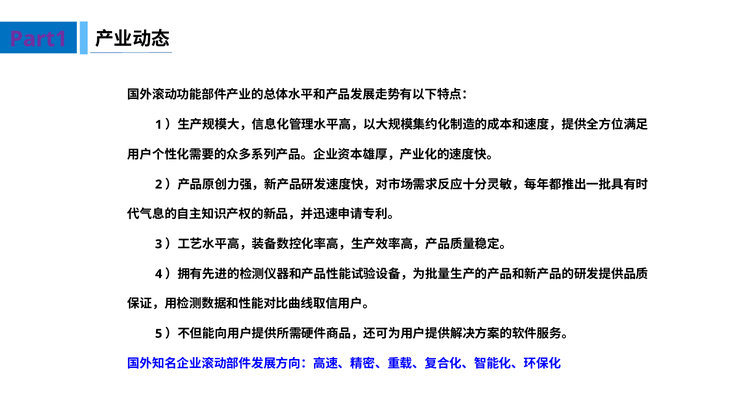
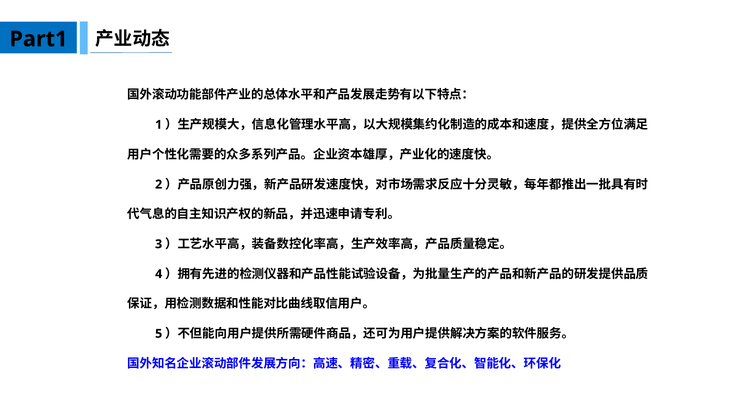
Part1 colour: purple -> black (38, 39)
